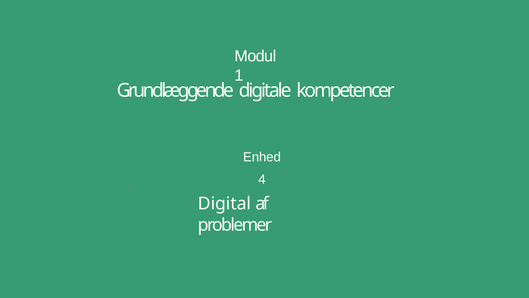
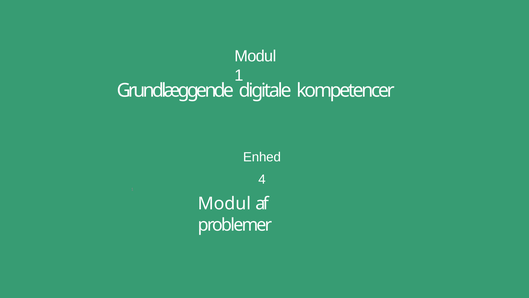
Digital: Digital -> Modul (224, 203)
